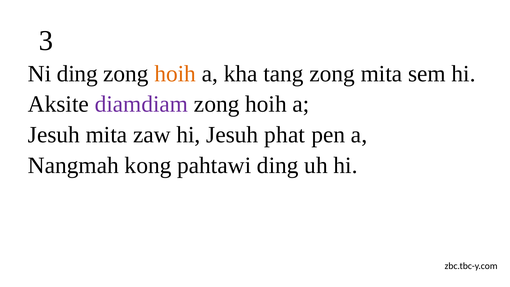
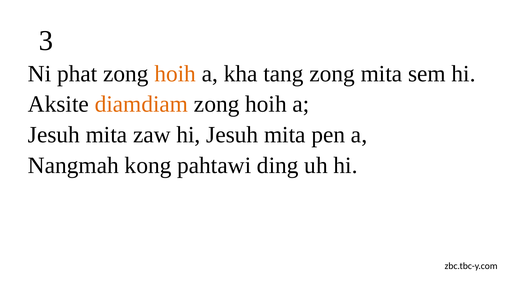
Ni ding: ding -> phat (77, 74)
diamdiam colour: purple -> orange (141, 104)
hi Jesuh phat: phat -> mita (285, 135)
